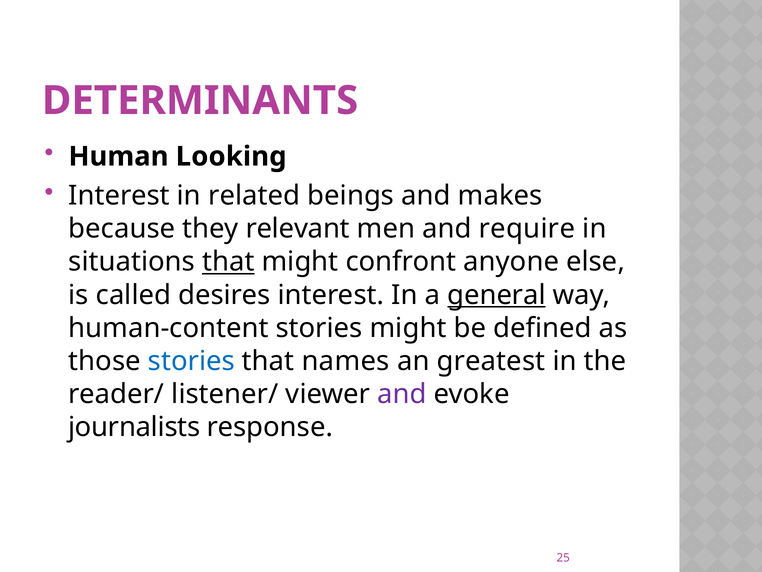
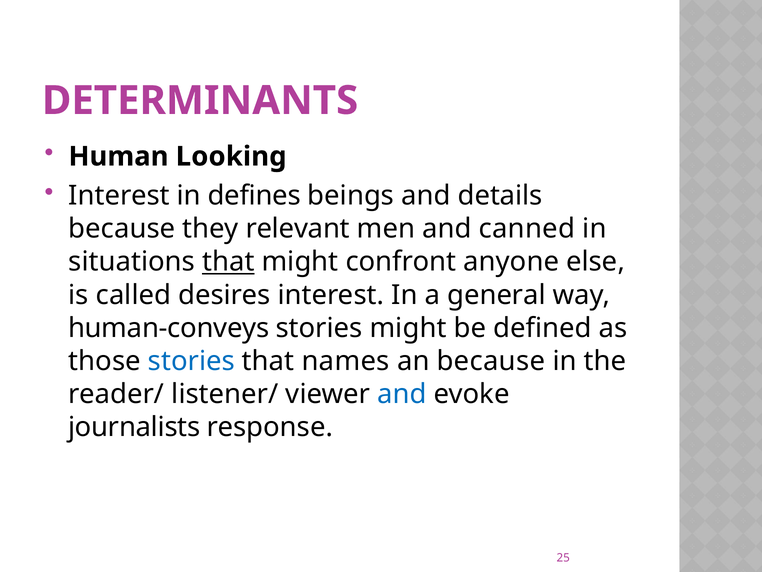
related: related -> defines (254, 196)
makes: makes -> details (500, 196)
require: require -> canned (527, 229)
general underline: present -> none (497, 295)
human-content: human-content -> human-conveys (169, 328)
an greatest: greatest -> because (491, 361)
and colour: purple -> blue (402, 394)
